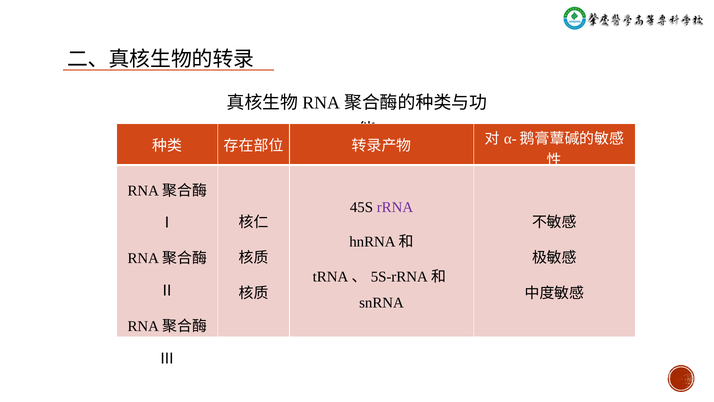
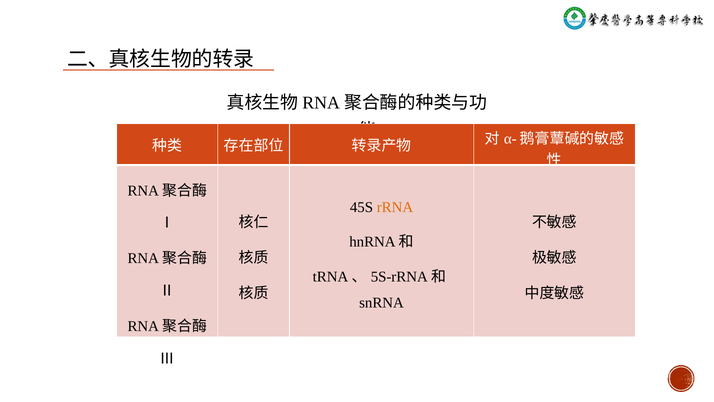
rRNA colour: purple -> orange (395, 207)
